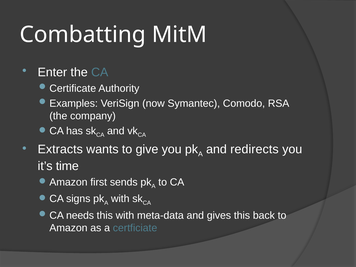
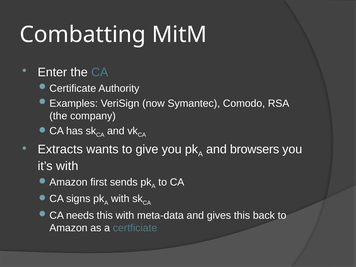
redirects: redirects -> browsers (255, 149)
it’s time: time -> with (67, 166)
